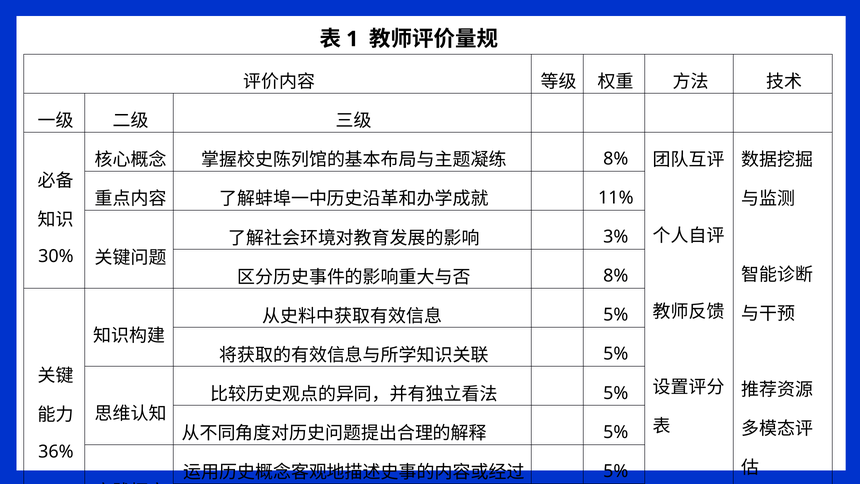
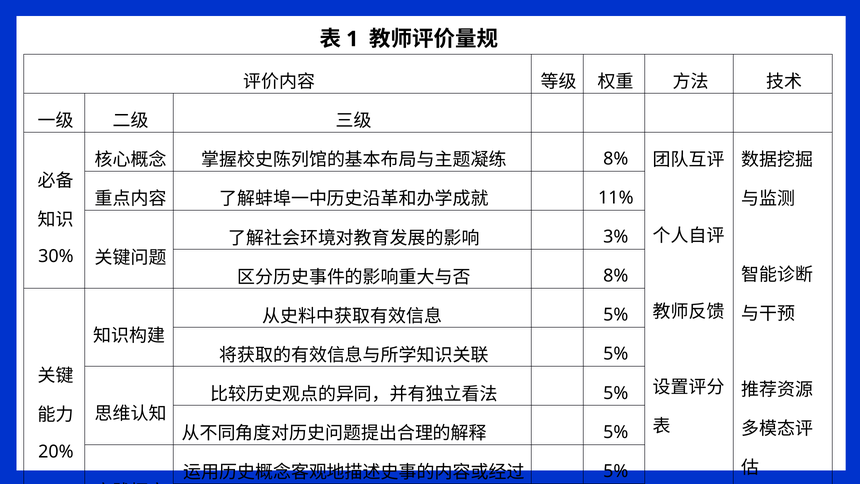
36%: 36% -> 20% (56, 451)
